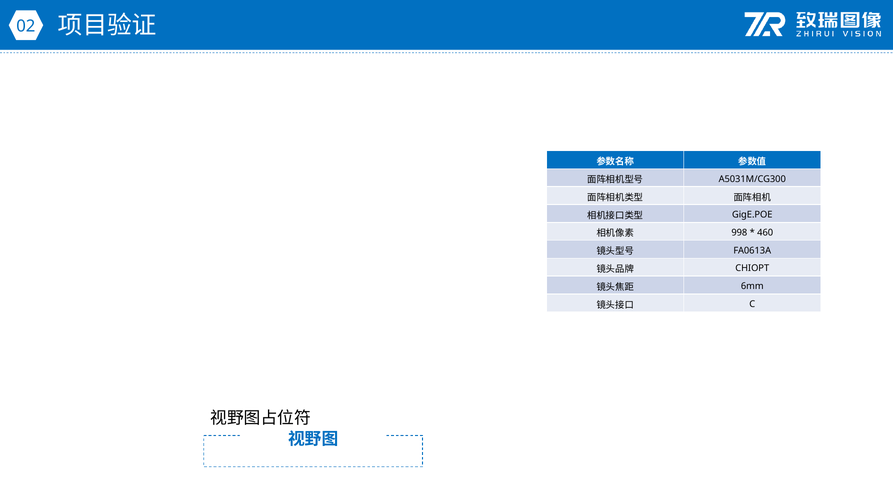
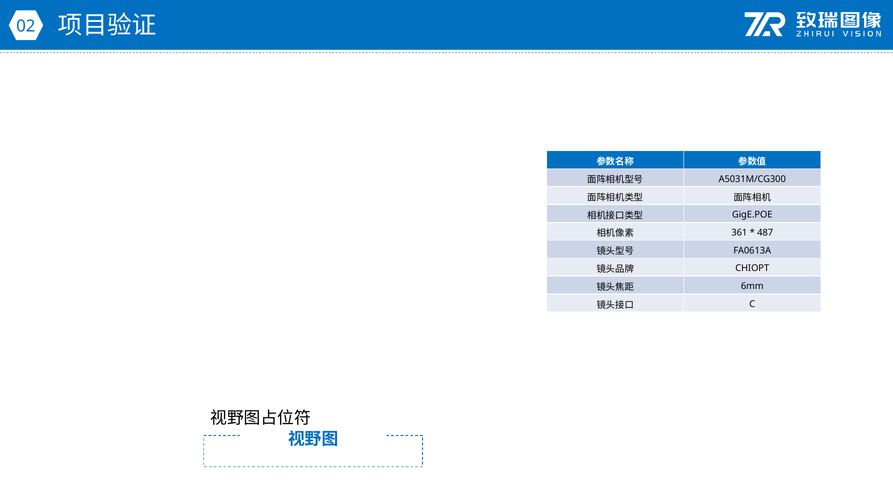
998: 998 -> 361 (739, 233)
460: 460 -> 487 (765, 233)
